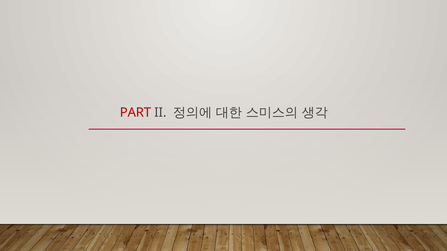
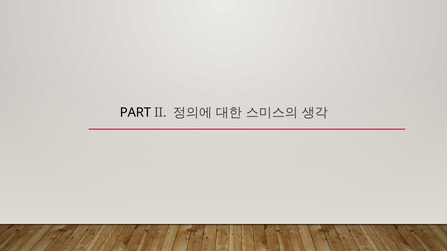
PART colour: red -> black (135, 113)
